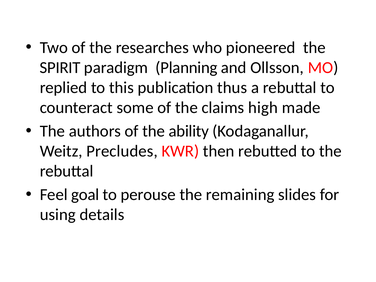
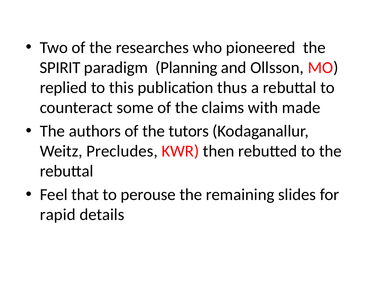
high: high -> with (263, 108)
ability: ability -> tutors (189, 131)
goal: goal -> that (85, 195)
using: using -> rapid (58, 215)
